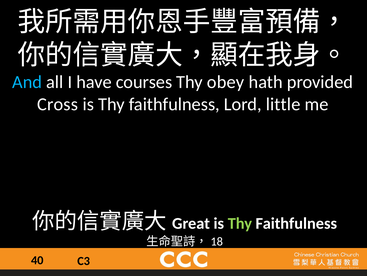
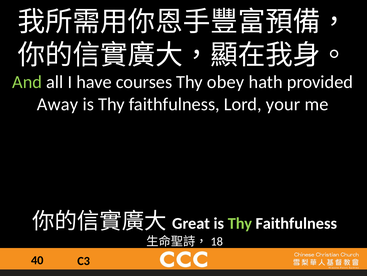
And colour: light blue -> light green (27, 82)
Cross: Cross -> Away (58, 104)
little: little -> your (283, 104)
